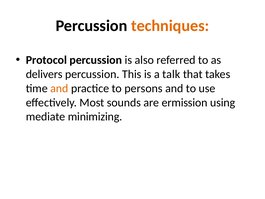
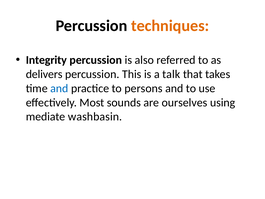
Protocol: Protocol -> Integrity (46, 60)
and colour: orange -> blue (59, 88)
ermission: ermission -> ourselves (185, 102)
minimizing: minimizing -> washbasin (95, 117)
